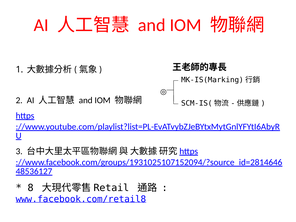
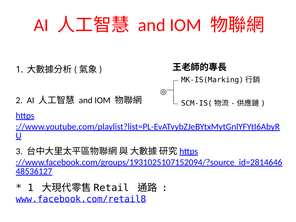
8: 8 -> 1 (31, 188)
